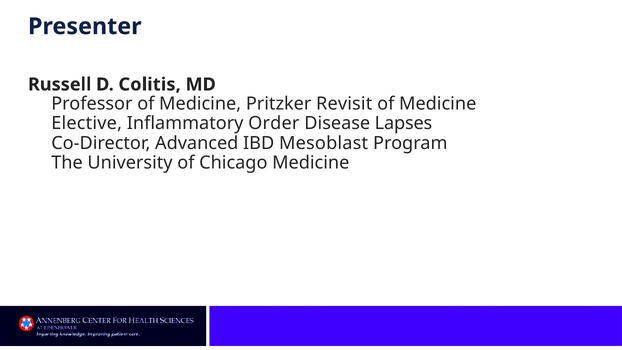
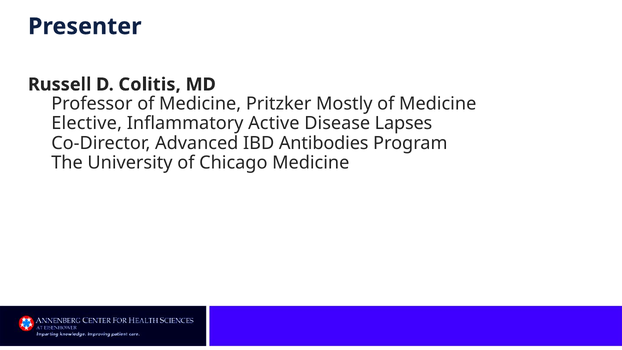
Revisit: Revisit -> Mostly (344, 104)
Order: Order -> Active (274, 123)
Mesoblast: Mesoblast -> Antibodies (324, 143)
